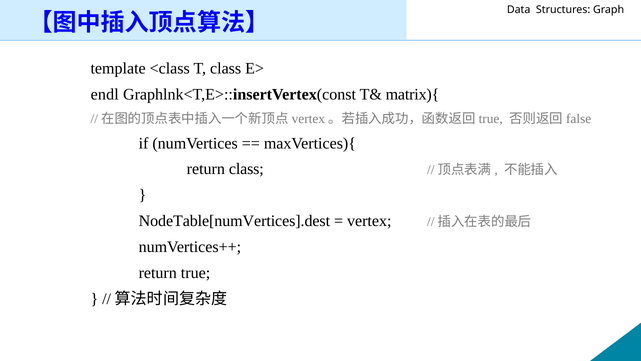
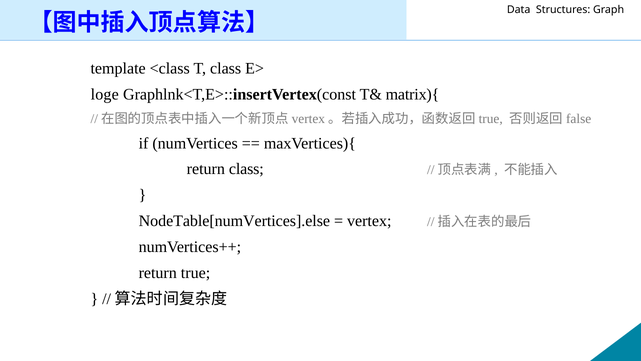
endl: endl -> loge (105, 94)
NodeTable[numVertices].dest: NodeTable[numVertices].dest -> NodeTable[numVertices].else (234, 221)
